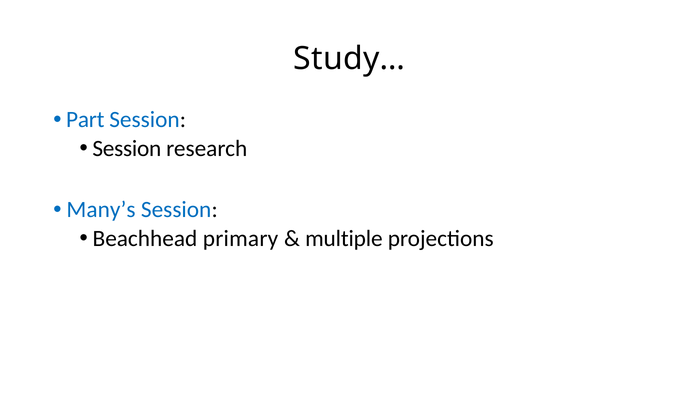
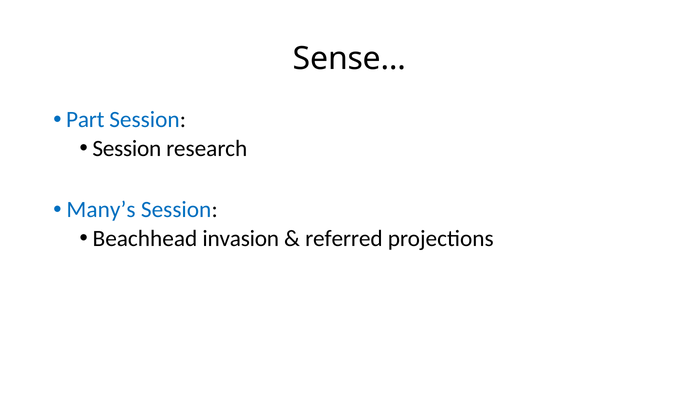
Study…: Study… -> Sense… (350, 59)
primary: primary -> invasion (241, 239)
multiple: multiple -> referred (344, 239)
